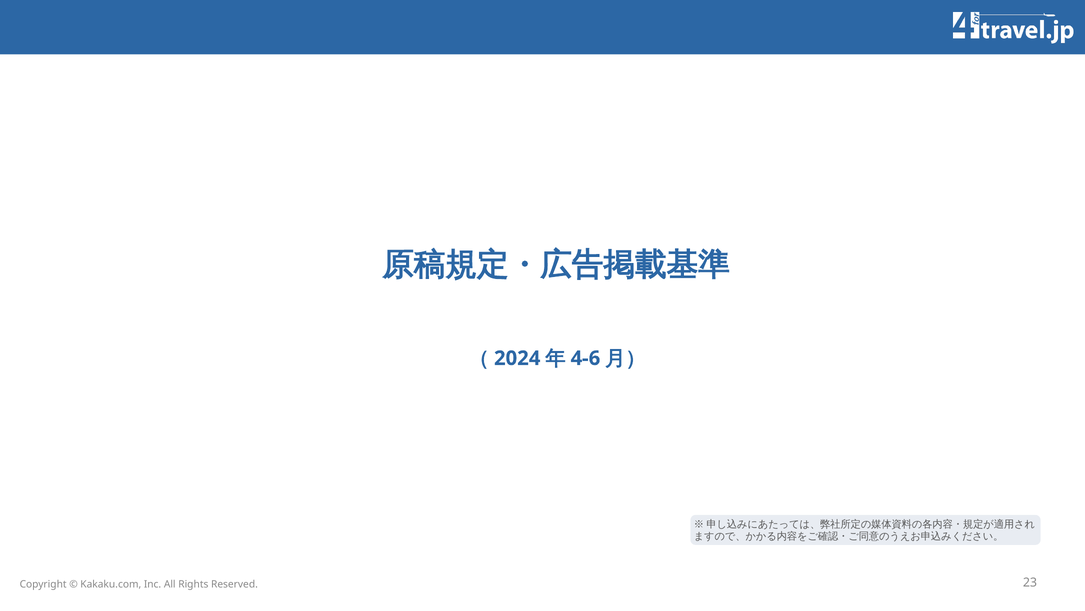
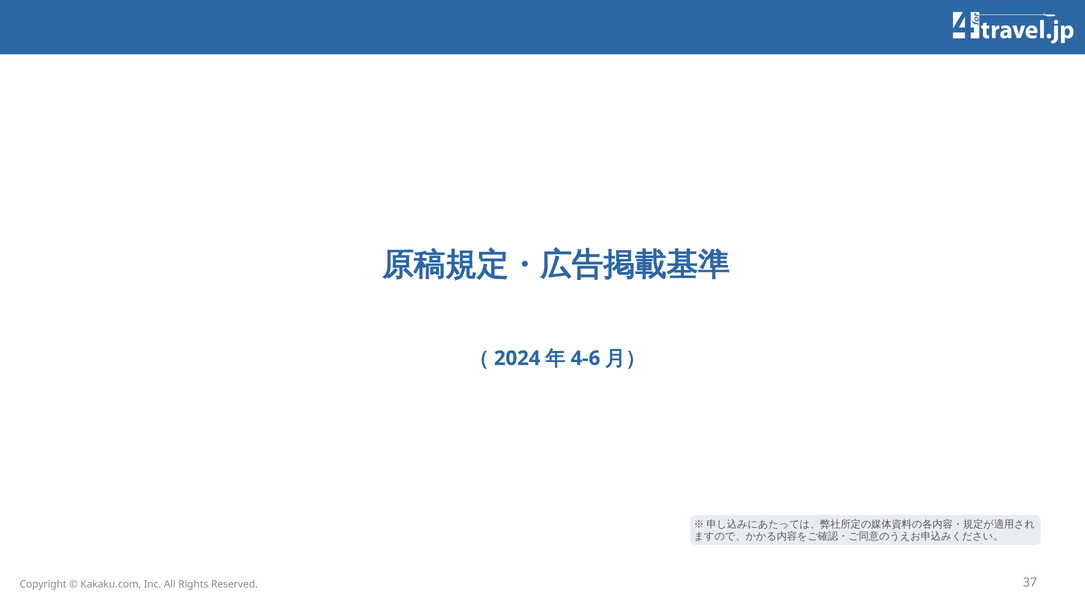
23: 23 -> 37 (1030, 582)
